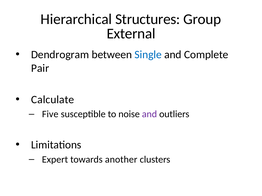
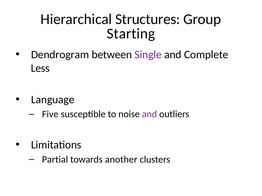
External: External -> Starting (131, 34)
Single colour: blue -> purple (148, 55)
Pair: Pair -> Less (40, 68)
Calculate: Calculate -> Language (53, 100)
Expert: Expert -> Partial (55, 160)
